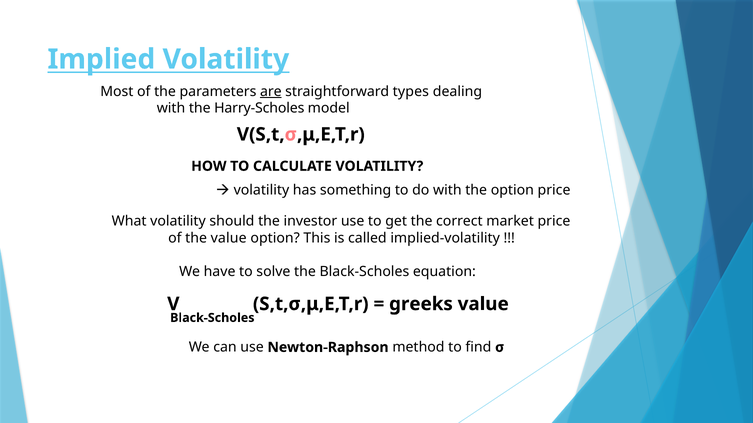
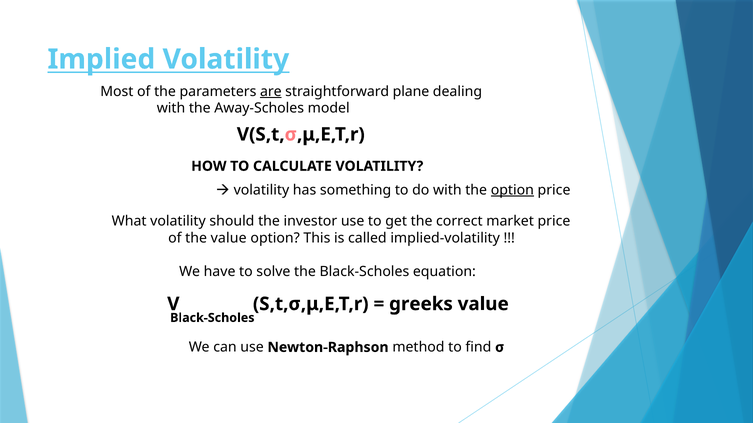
types: types -> plane (411, 92)
Harry-Scholes: Harry-Scholes -> Away-Scholes (259, 108)
option underline: none -> present (512, 190)
